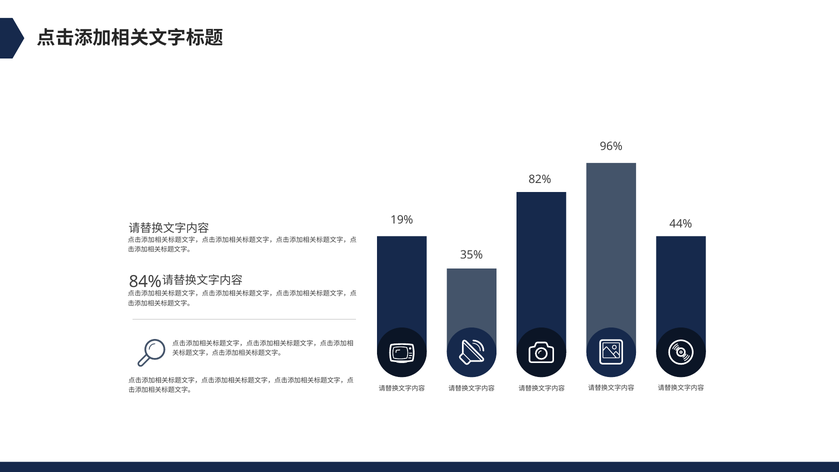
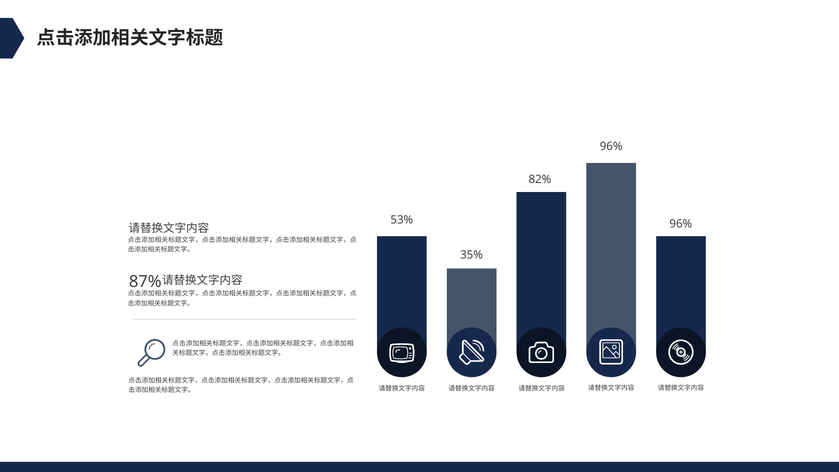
19%: 19% -> 53% (402, 220)
44%: 44% -> 96% (681, 224)
84%: 84% -> 87% (145, 282)
